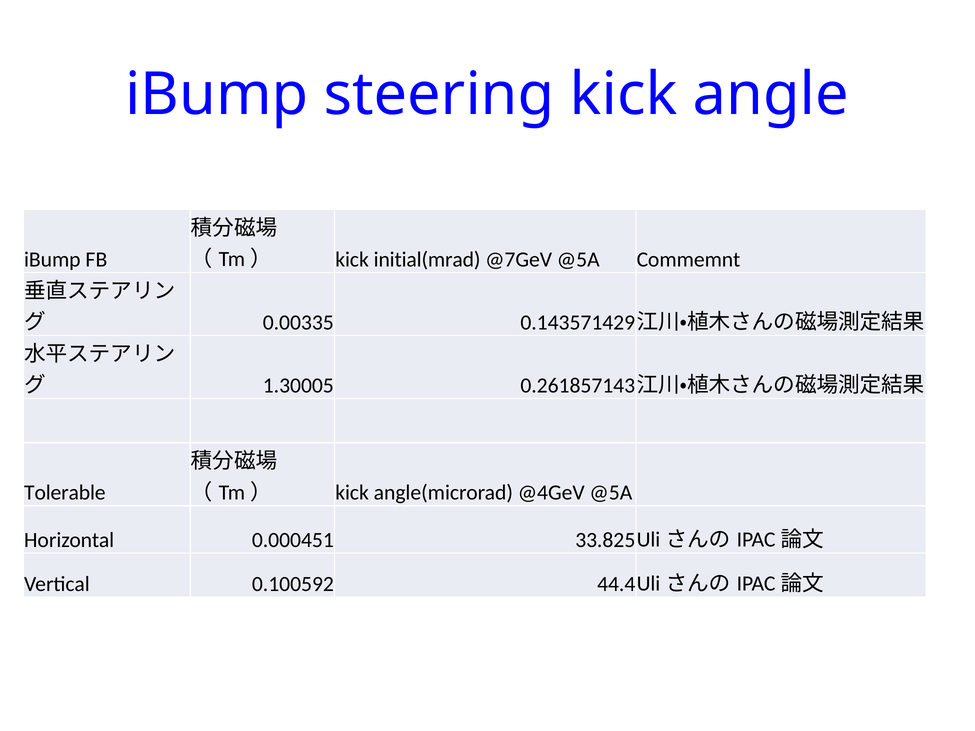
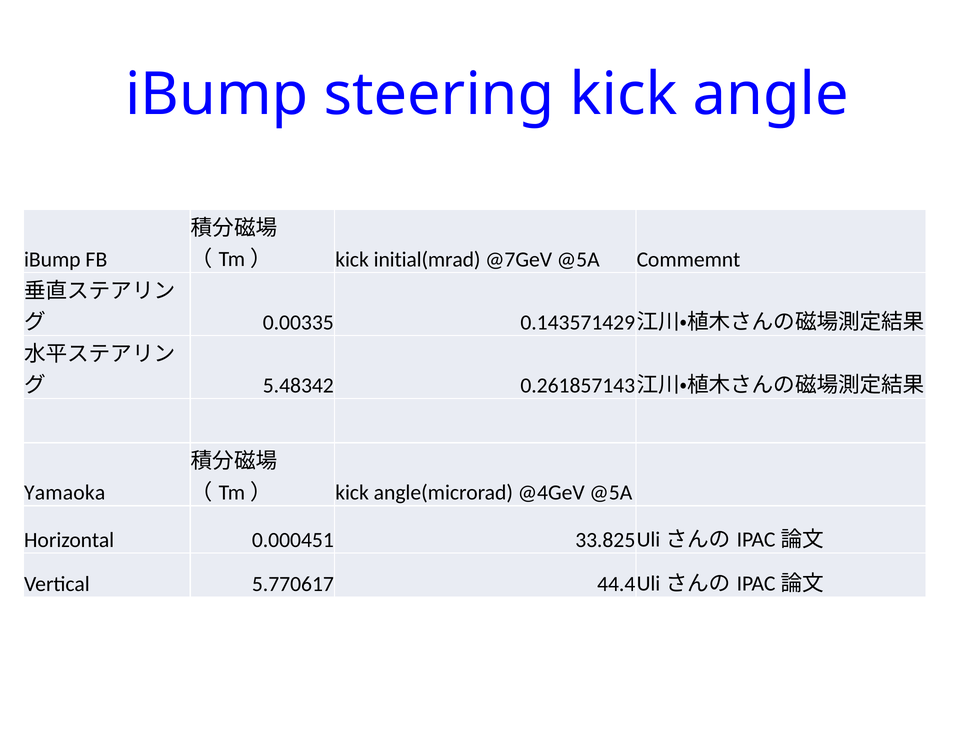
1.30005: 1.30005 -> 5.48342 (298, 386)
Tolerable: Tolerable -> Yamaoka (65, 493)
0.100592: 0.100592 -> 5.770617 (293, 584)
